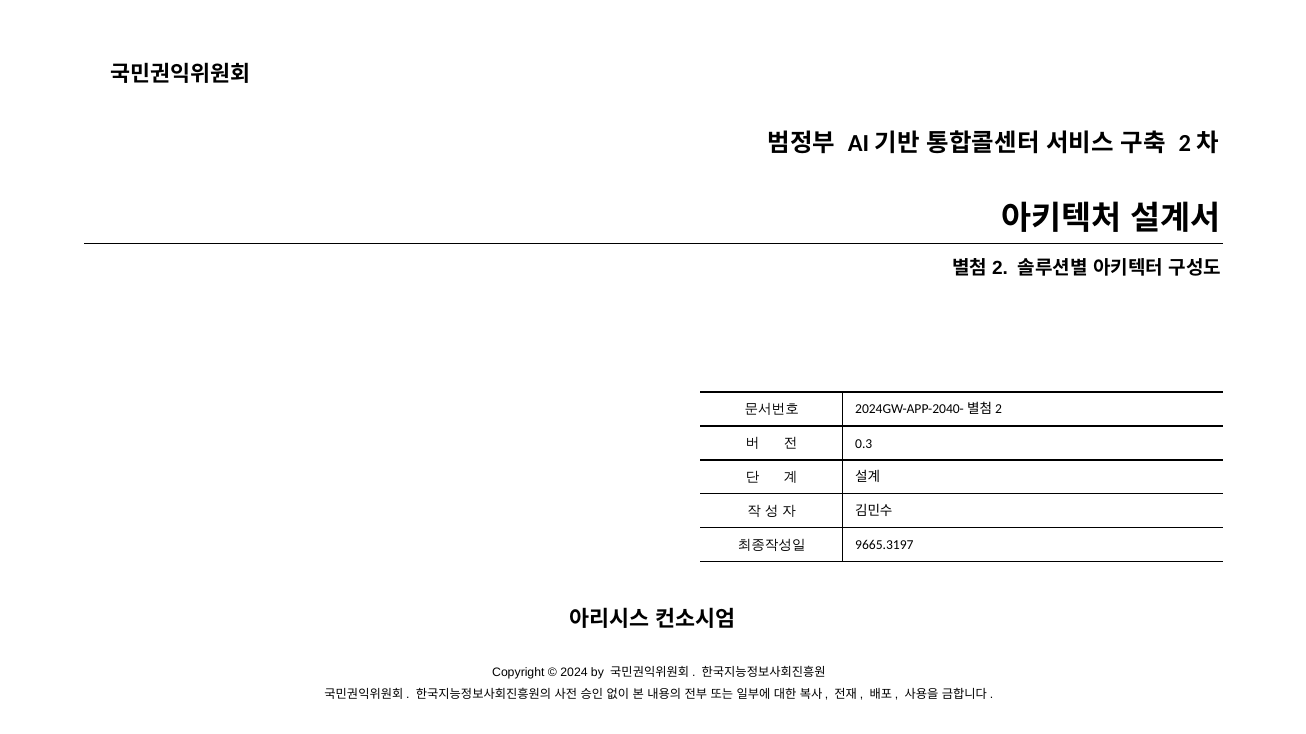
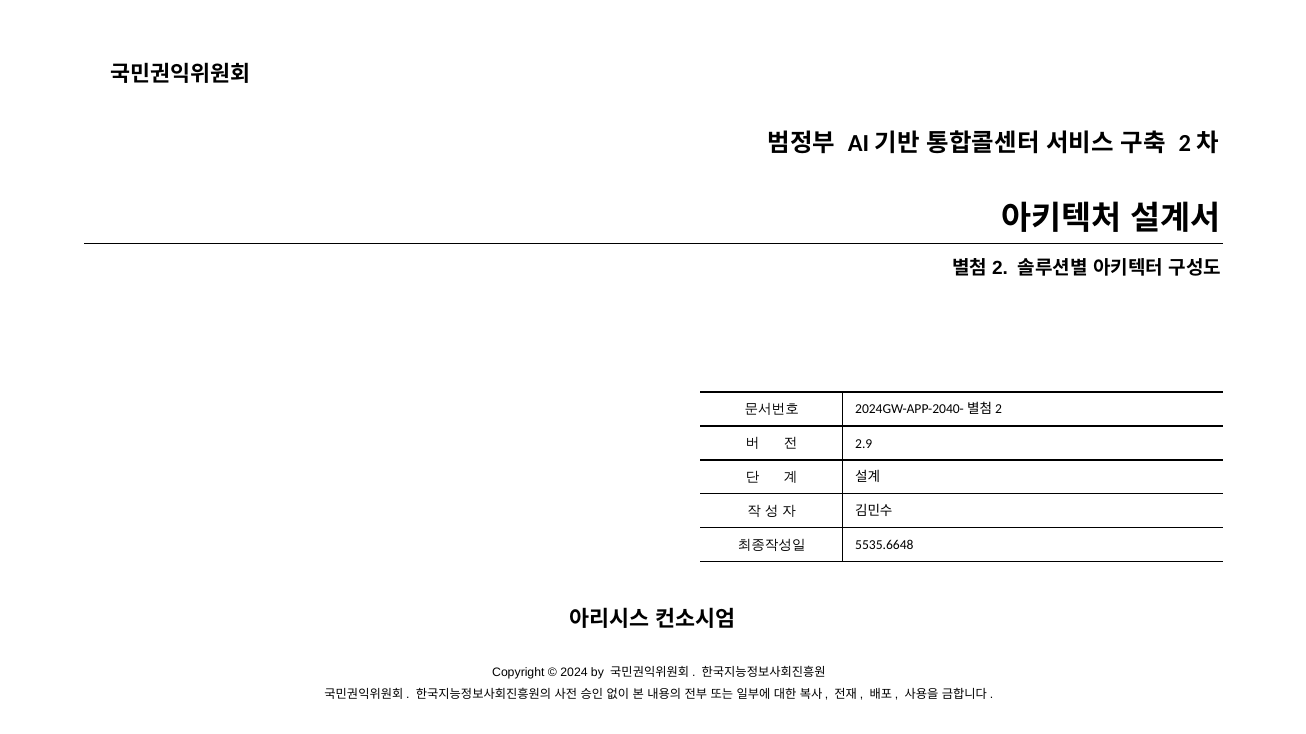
0.3: 0.3 -> 2.9 (864, 444)
9665.3197: 9665.3197 -> 5535.6648 (884, 545)
